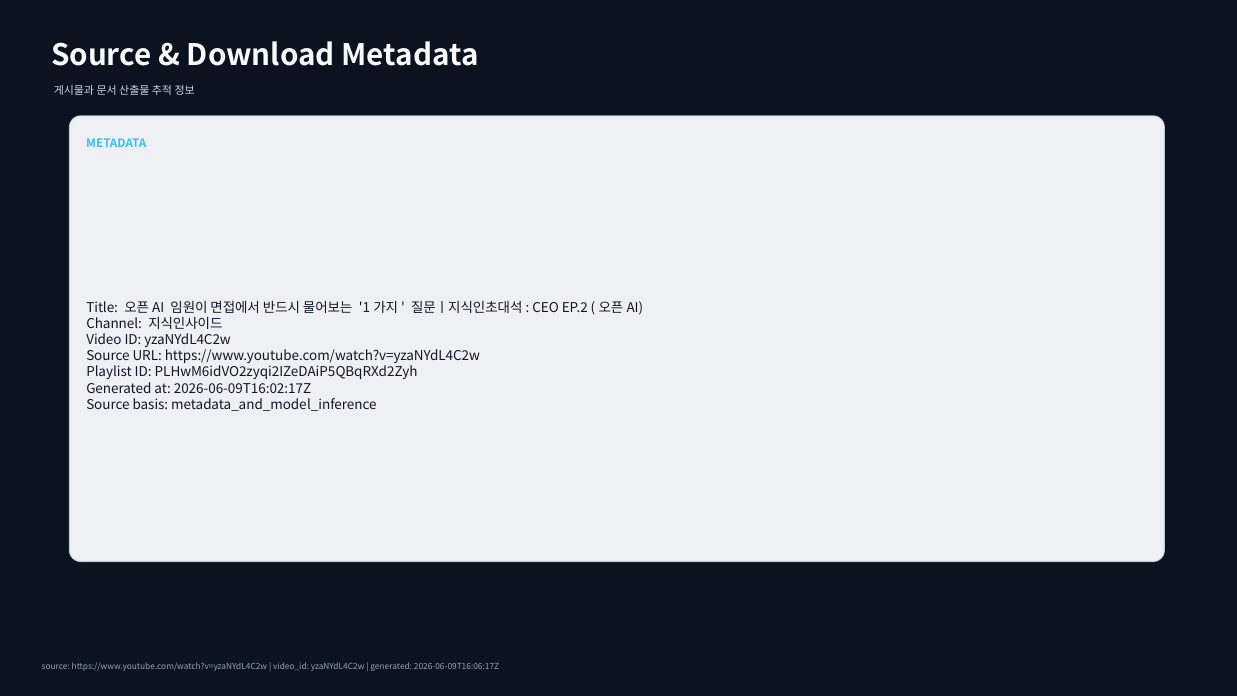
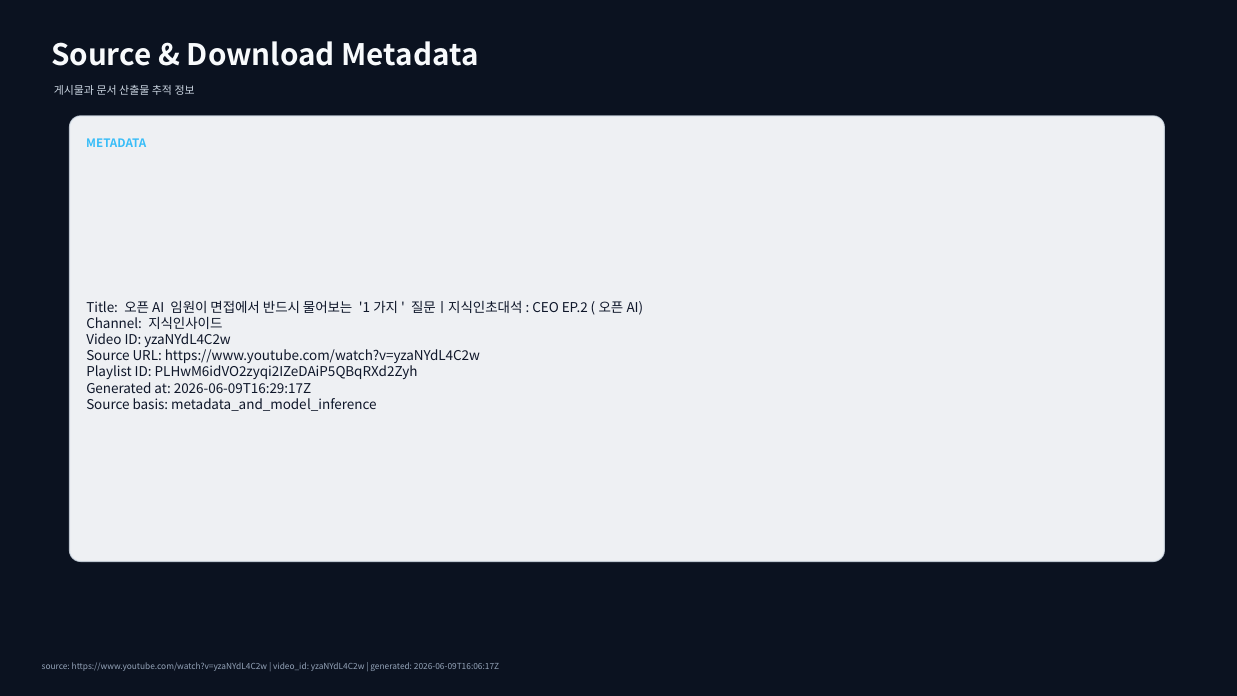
2026-06-09T16:02:17Z: 2026-06-09T16:02:17Z -> 2026-06-09T16:29:17Z (243, 388)
